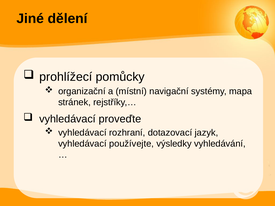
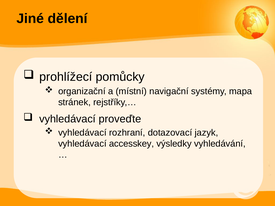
používejte: používejte -> accesskey (132, 144)
